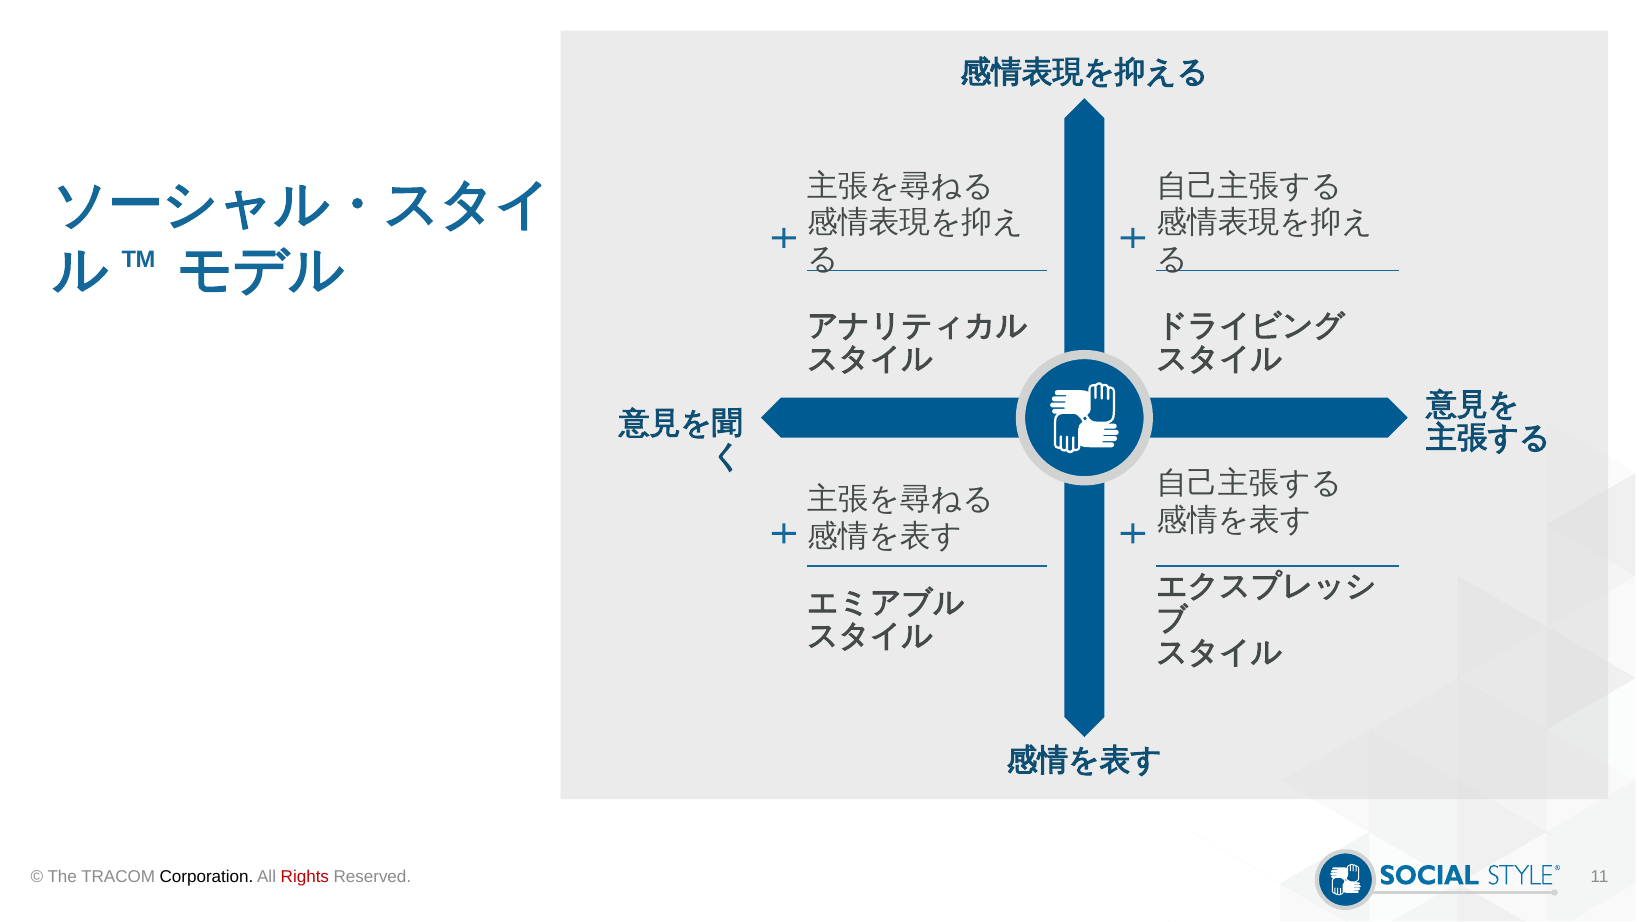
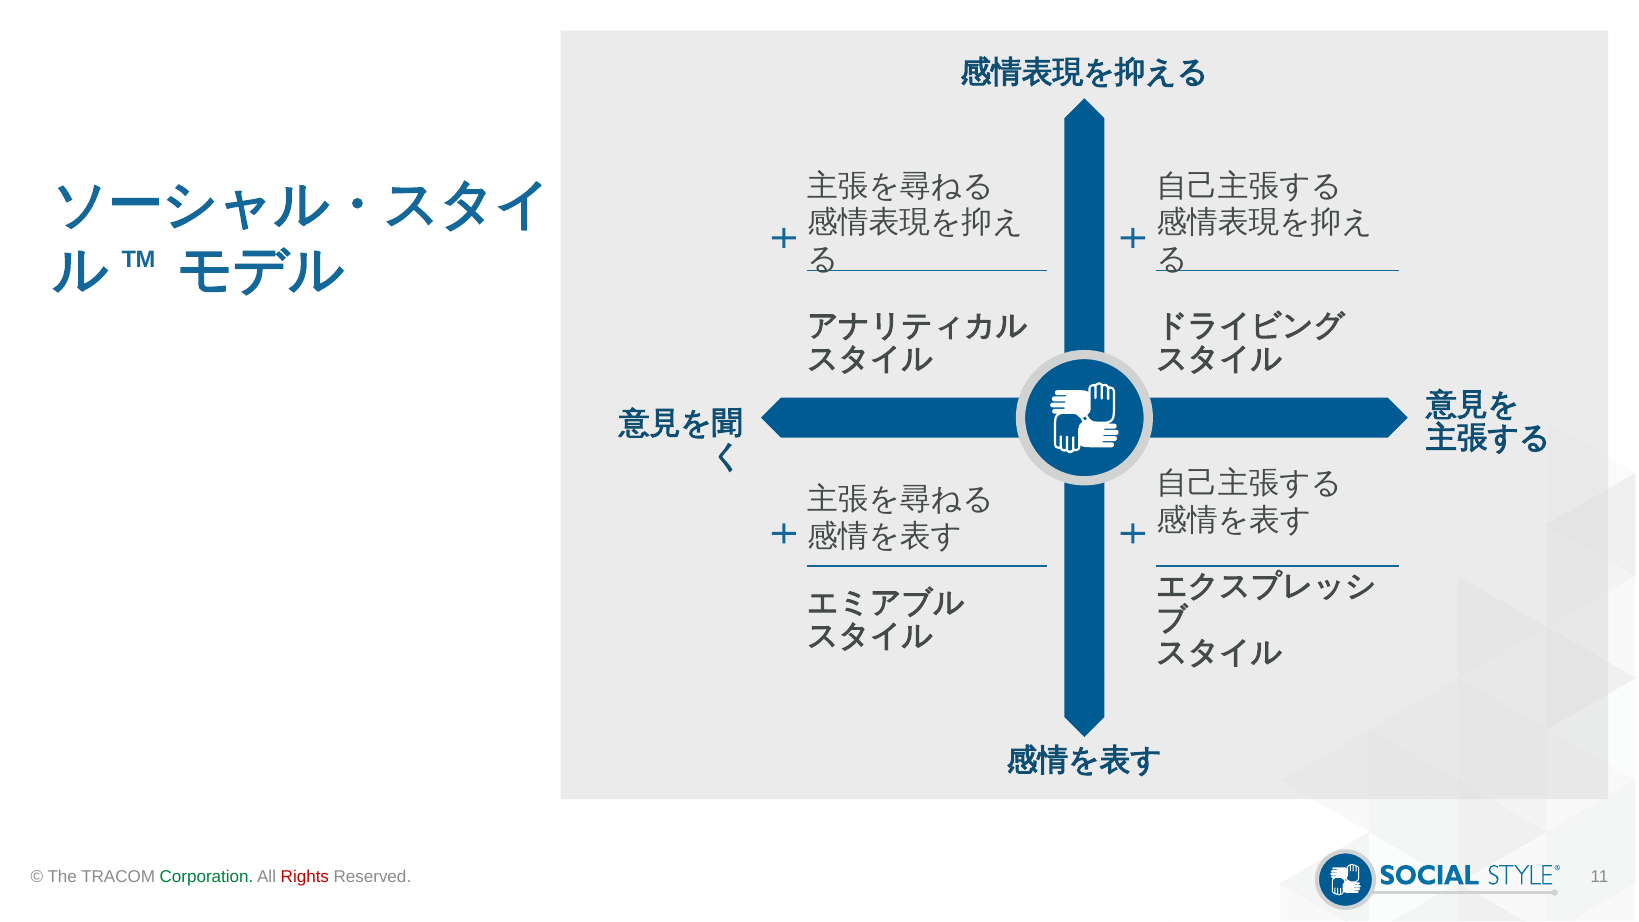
Corporation colour: black -> green (206, 877)
